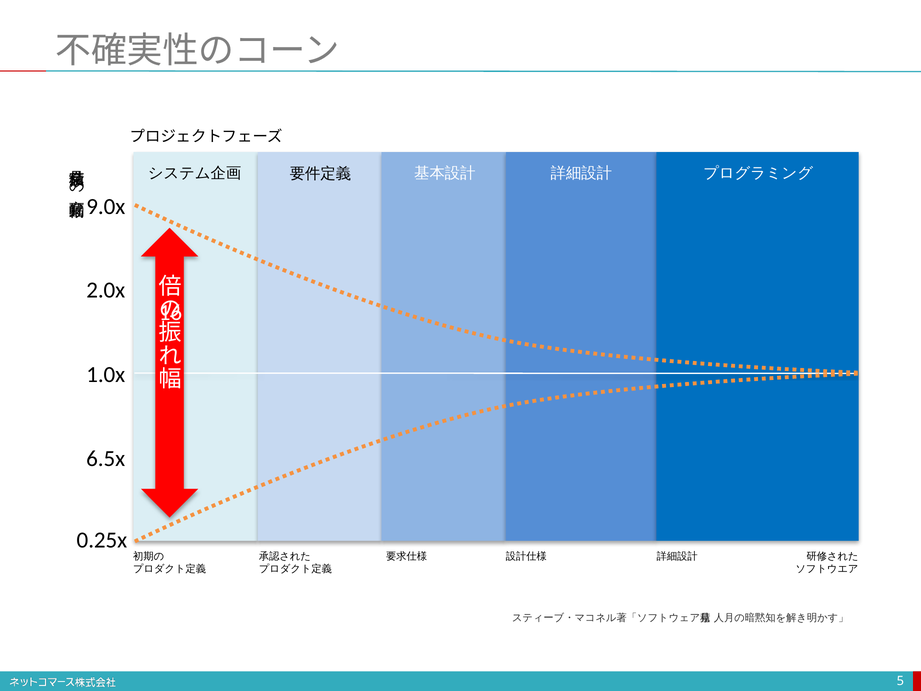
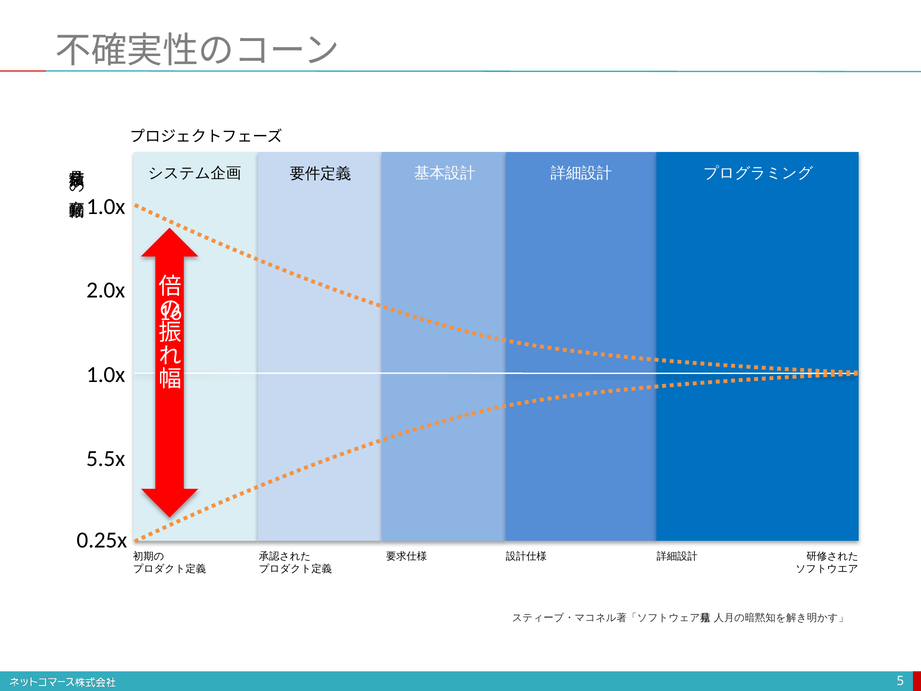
9.0x: 9.0x -> 1.0x (106, 207)
6.5x: 6.5x -> 5.5x (106, 458)
